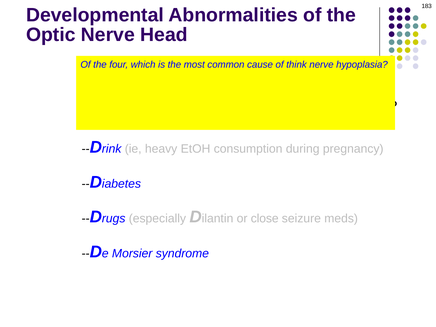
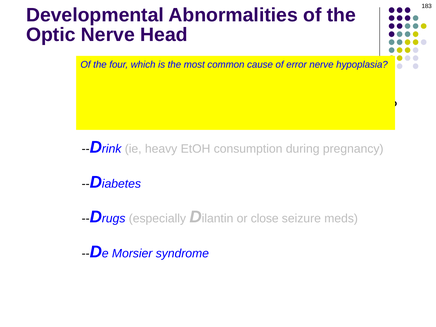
think: think -> error (297, 64)
